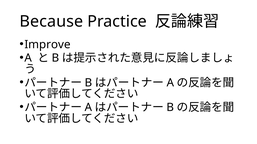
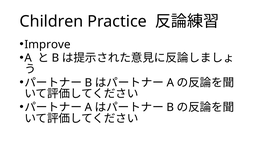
Because: Because -> Children (51, 22)
